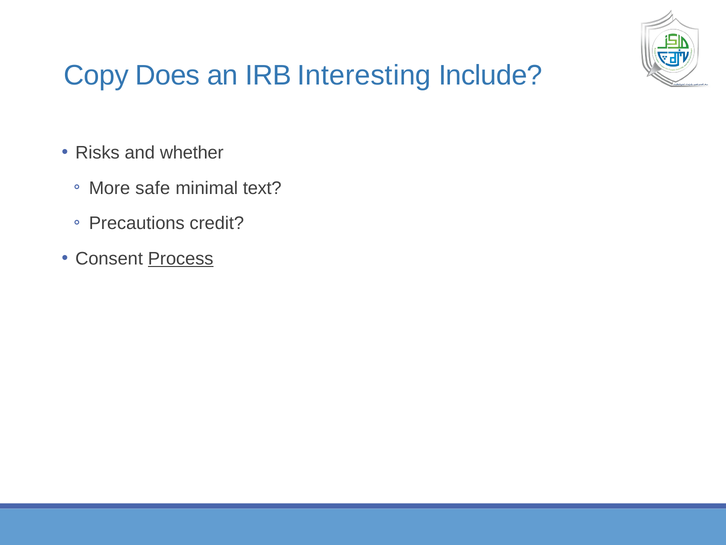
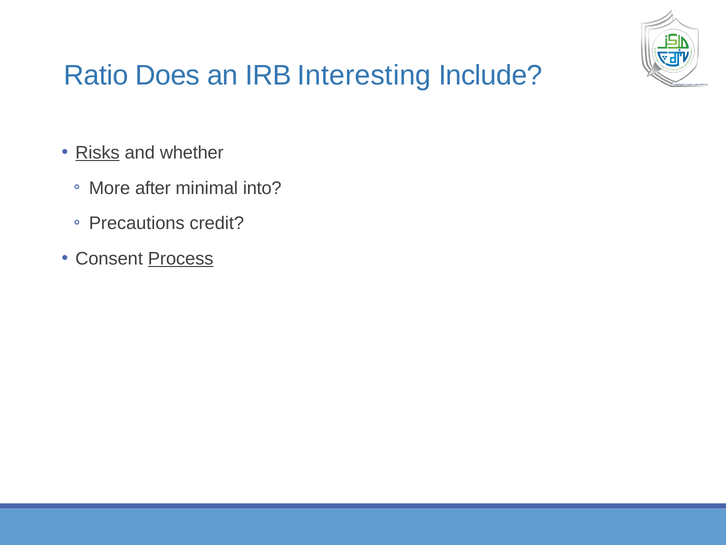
Copy: Copy -> Ratio (96, 76)
Risks underline: none -> present (98, 153)
safe: safe -> after (153, 188)
text: text -> into (262, 188)
